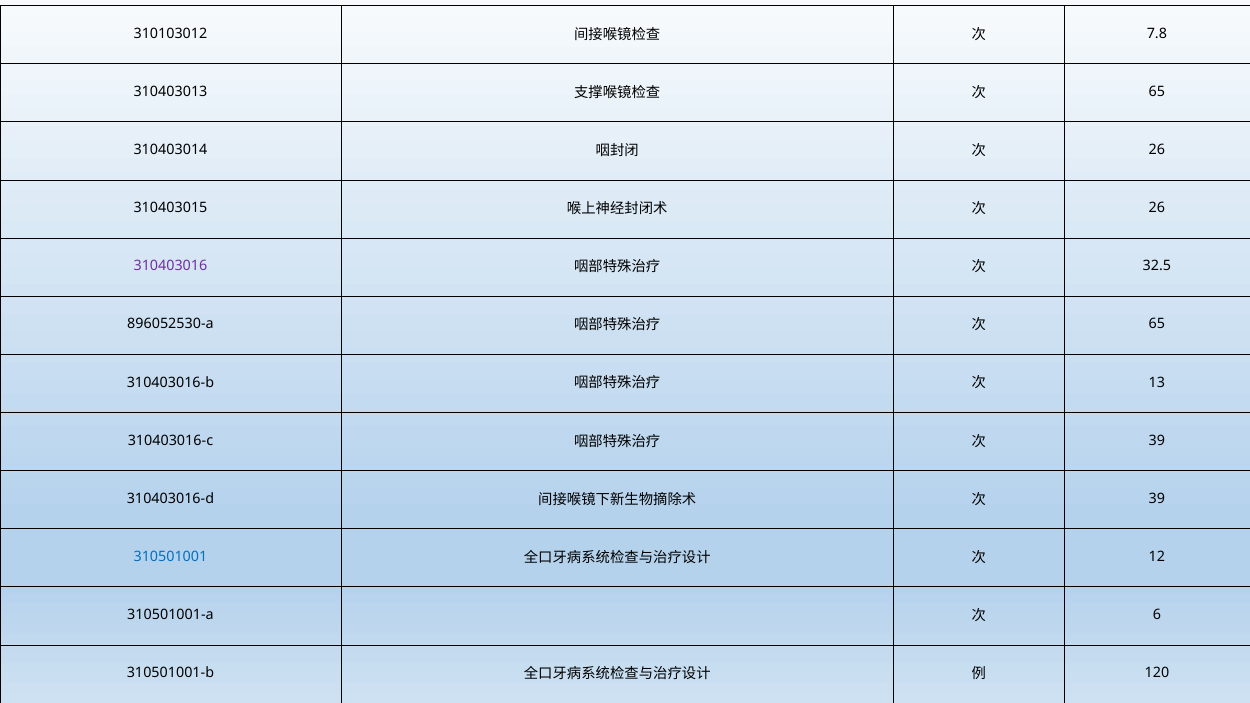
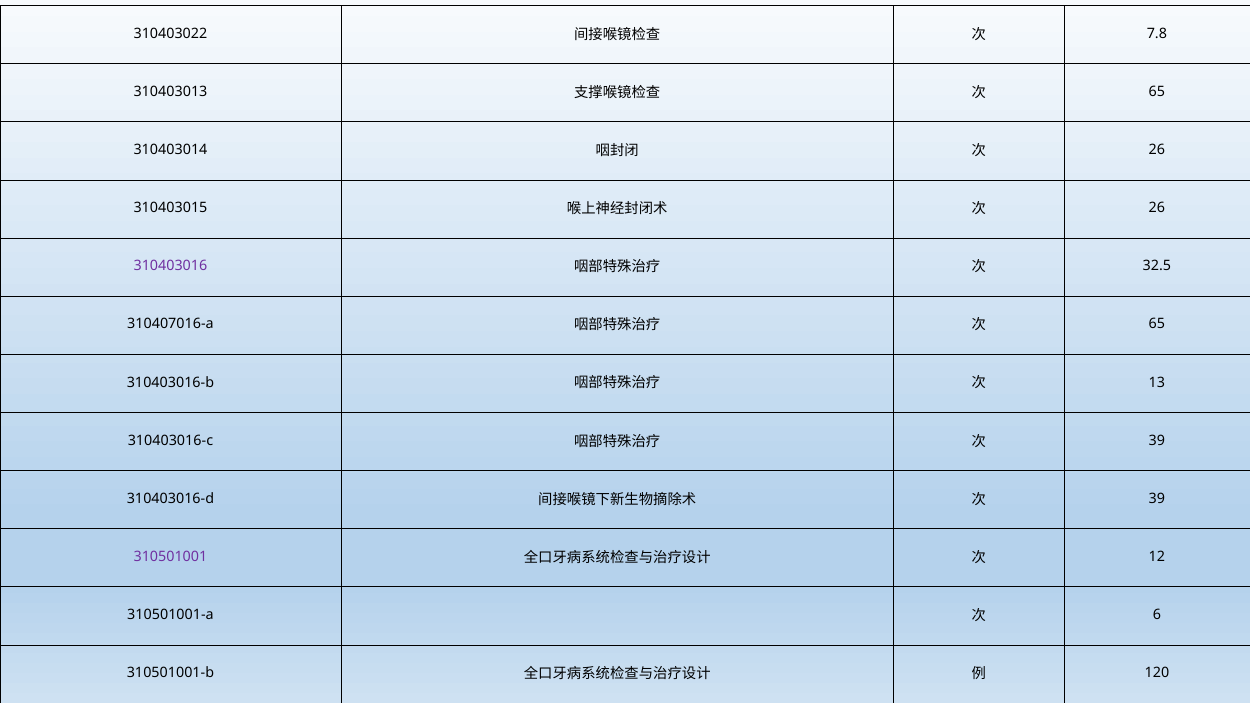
310103012: 310103012 -> 310403022 (170, 34)
896052530-a: 896052530-a -> 310407016-a (170, 324)
310501001 colour: blue -> purple (170, 557)
